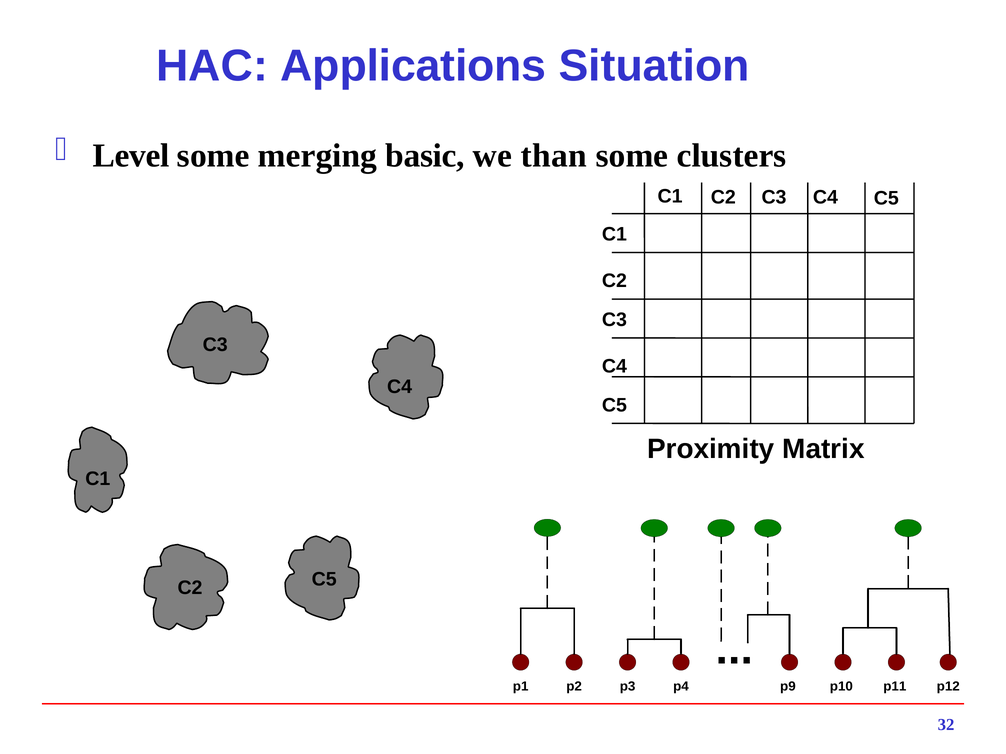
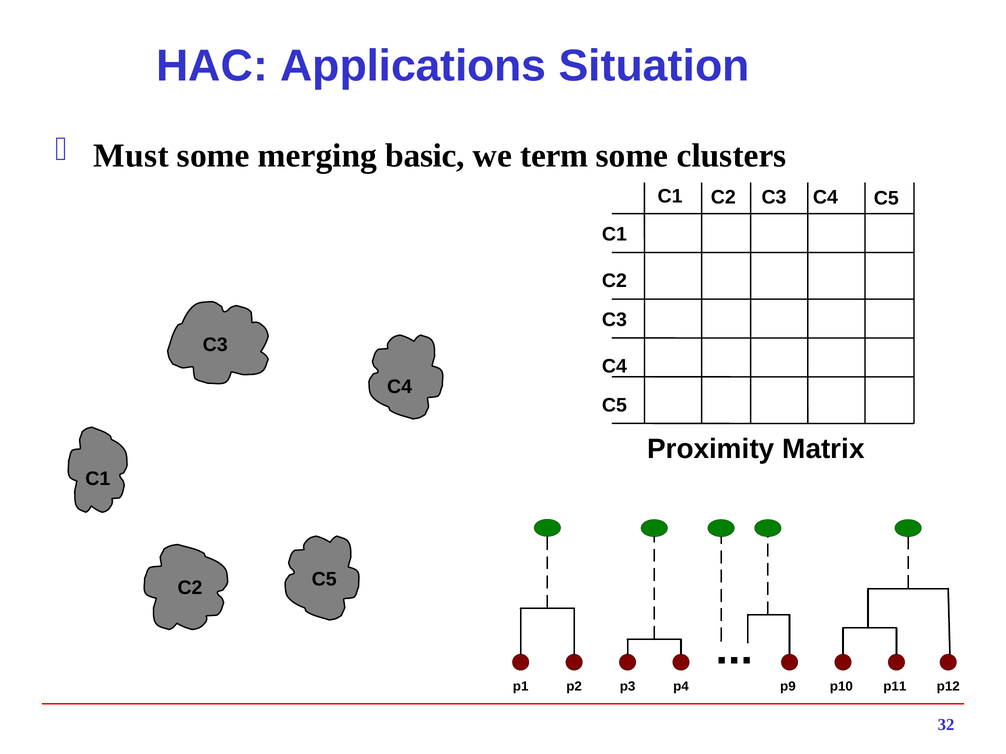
Level: Level -> Must (131, 156)
than: than -> term (554, 156)
